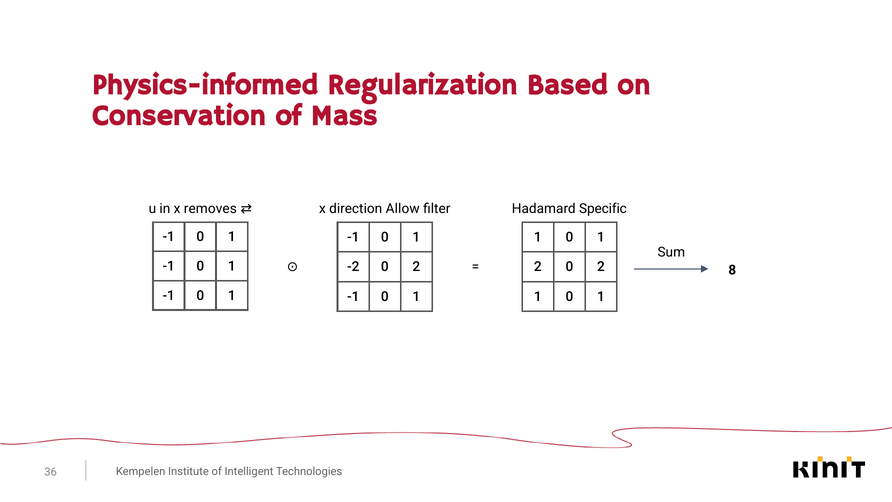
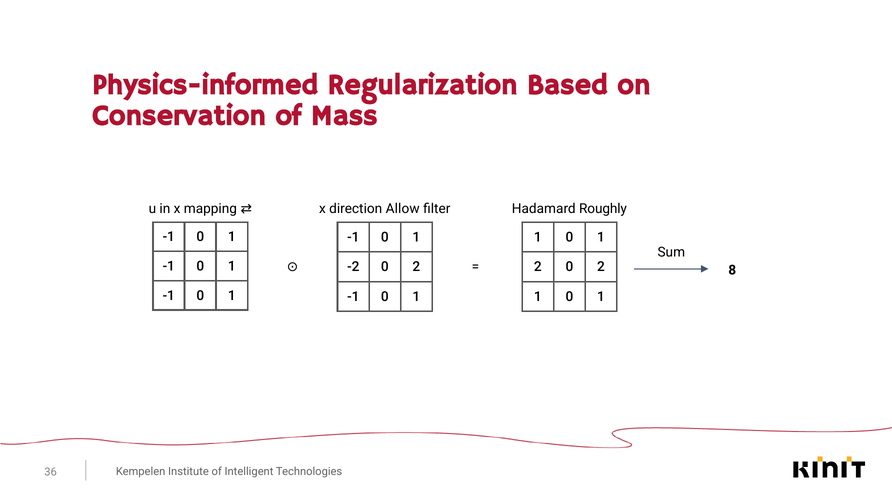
removes: removes -> mapping (210, 209)
Specific: Specific -> Roughly (603, 209)
